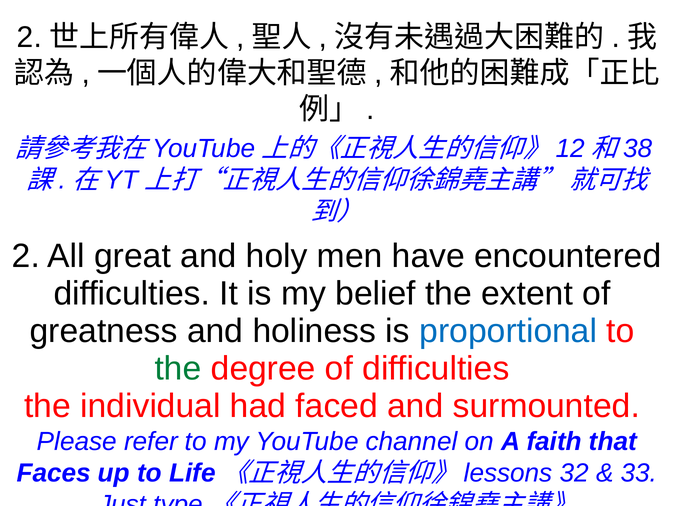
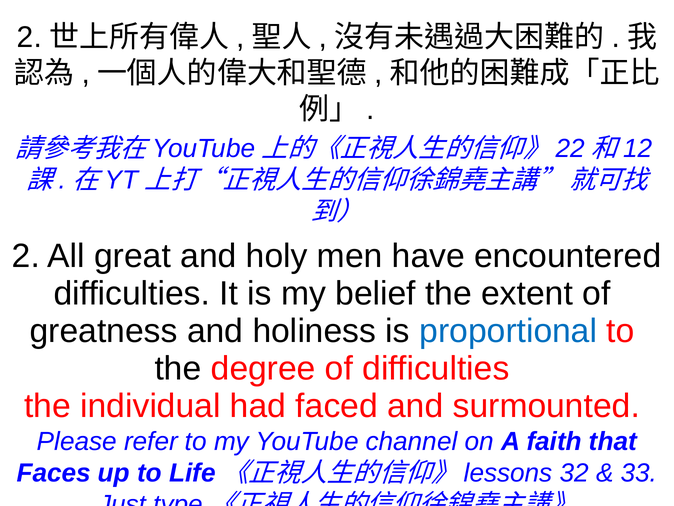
12: 12 -> 22 (570, 148)
38: 38 -> 12 (638, 148)
the colour: green -> black (178, 368)
